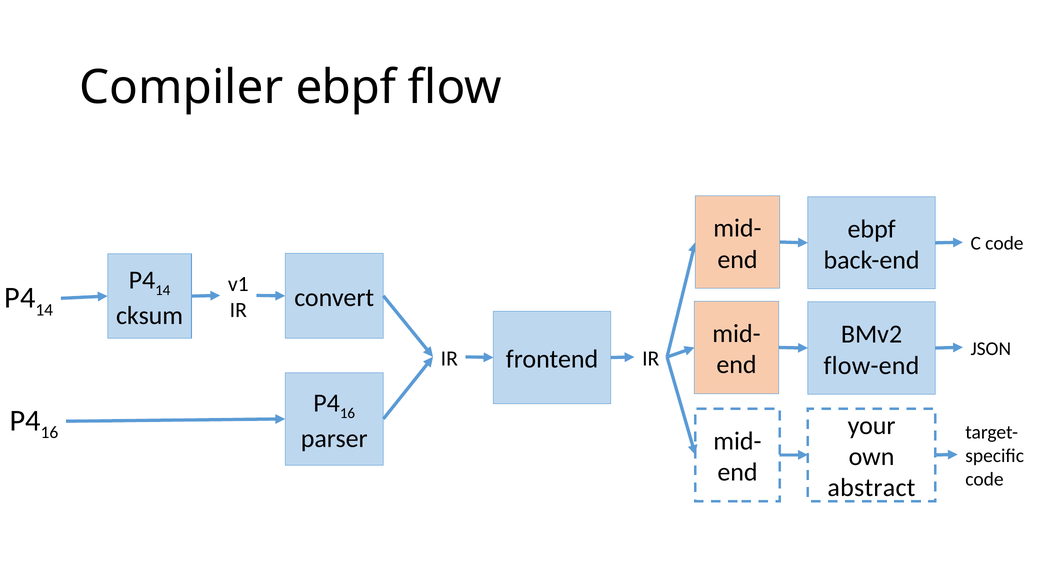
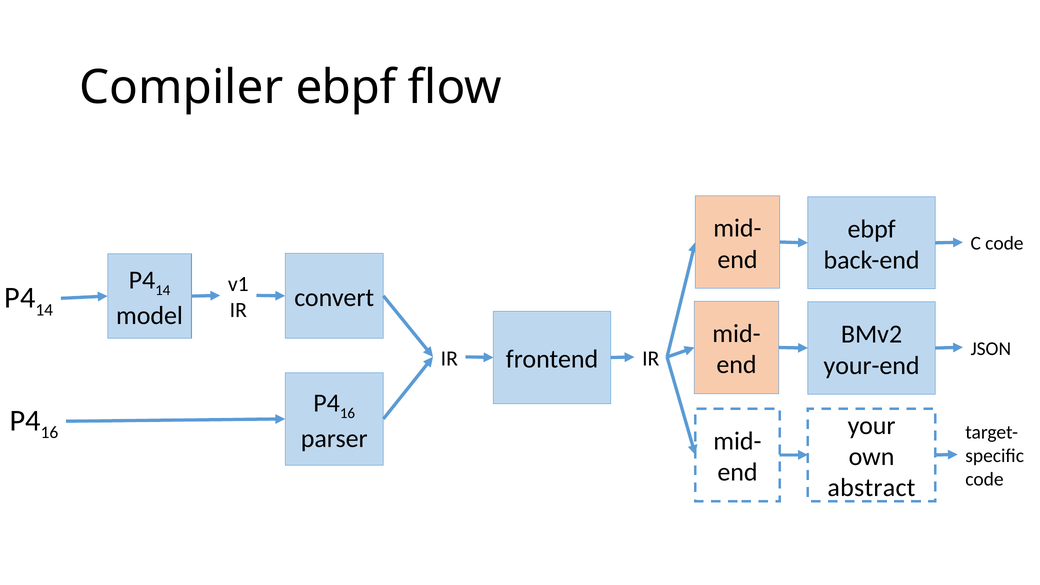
cksum: cksum -> model (150, 316)
flow-end: flow-end -> your-end (872, 365)
